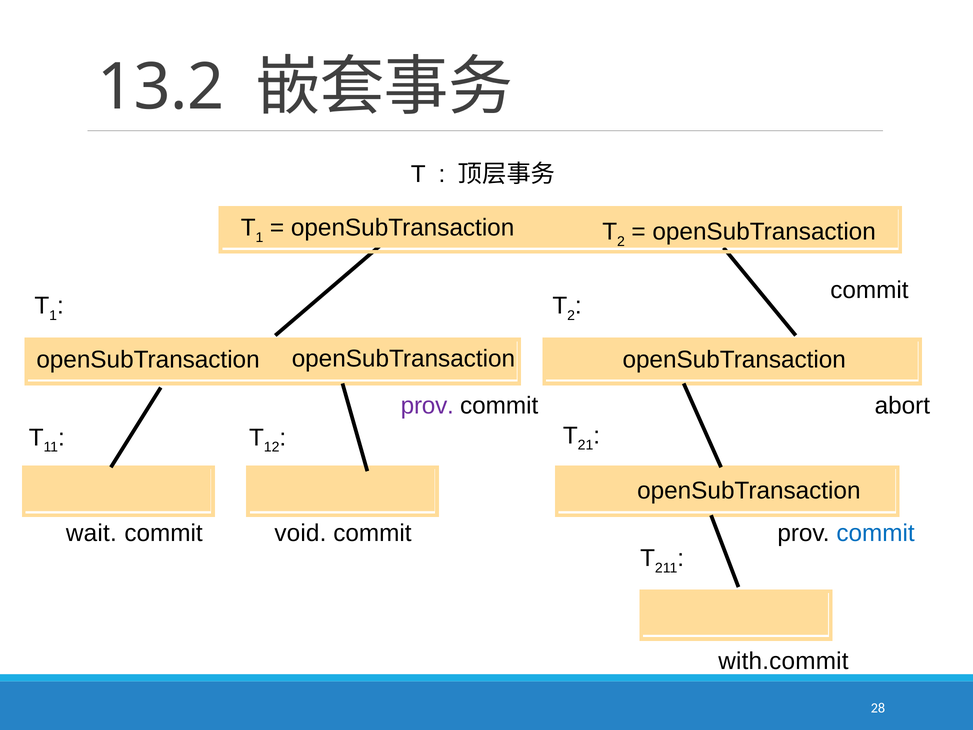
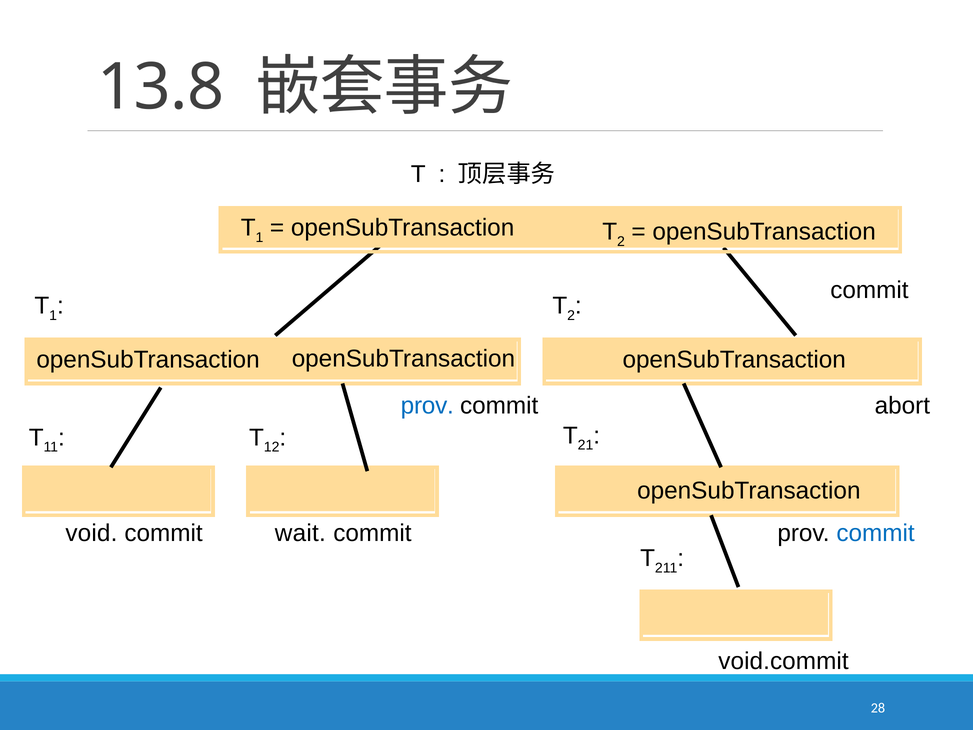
13.2: 13.2 -> 13.8 (161, 88)
prov colour: purple -> blue (427, 406)
wait: wait -> void (91, 533)
void: void -> wait (300, 533)
with.commit: with.commit -> void.commit (784, 661)
